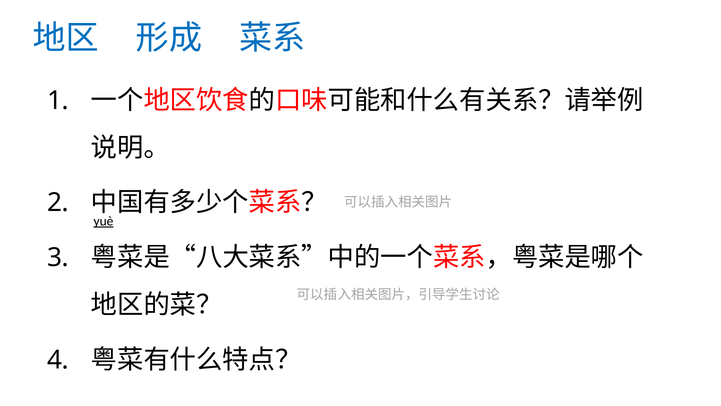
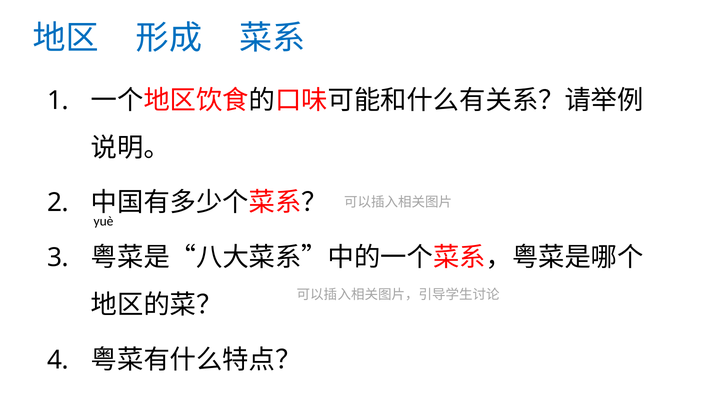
yuè underline: present -> none (104, 221)
